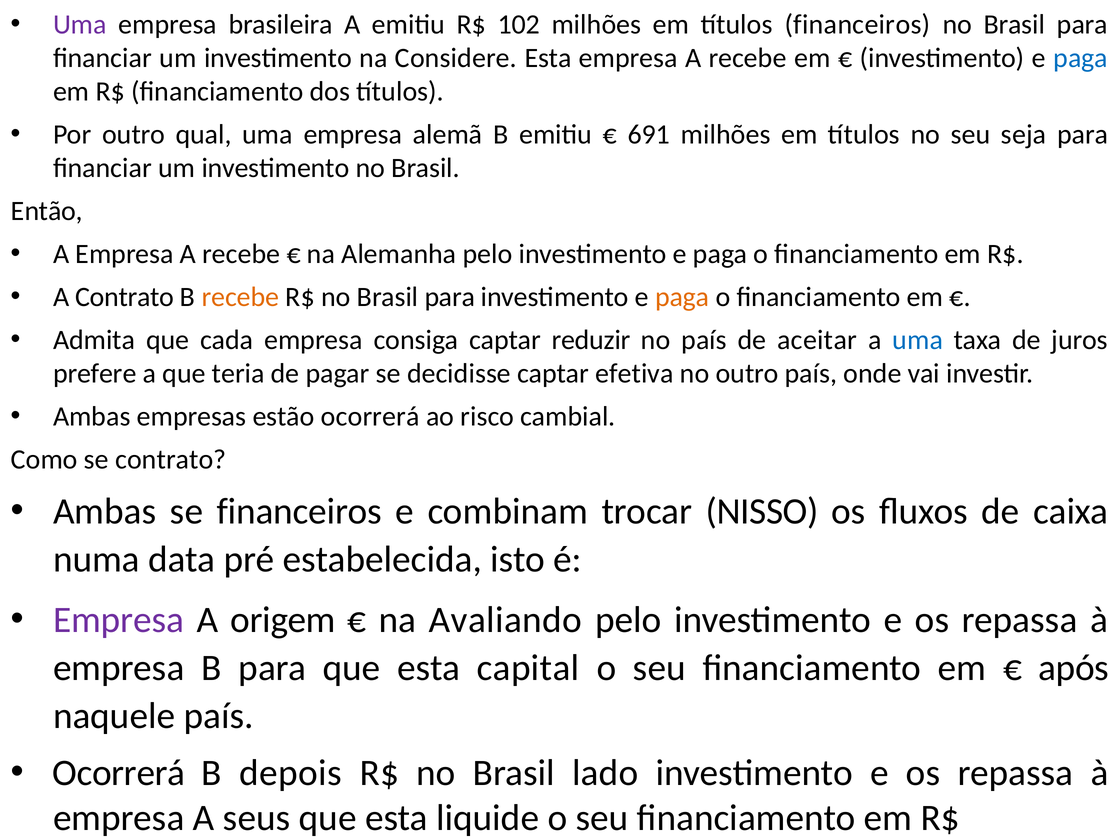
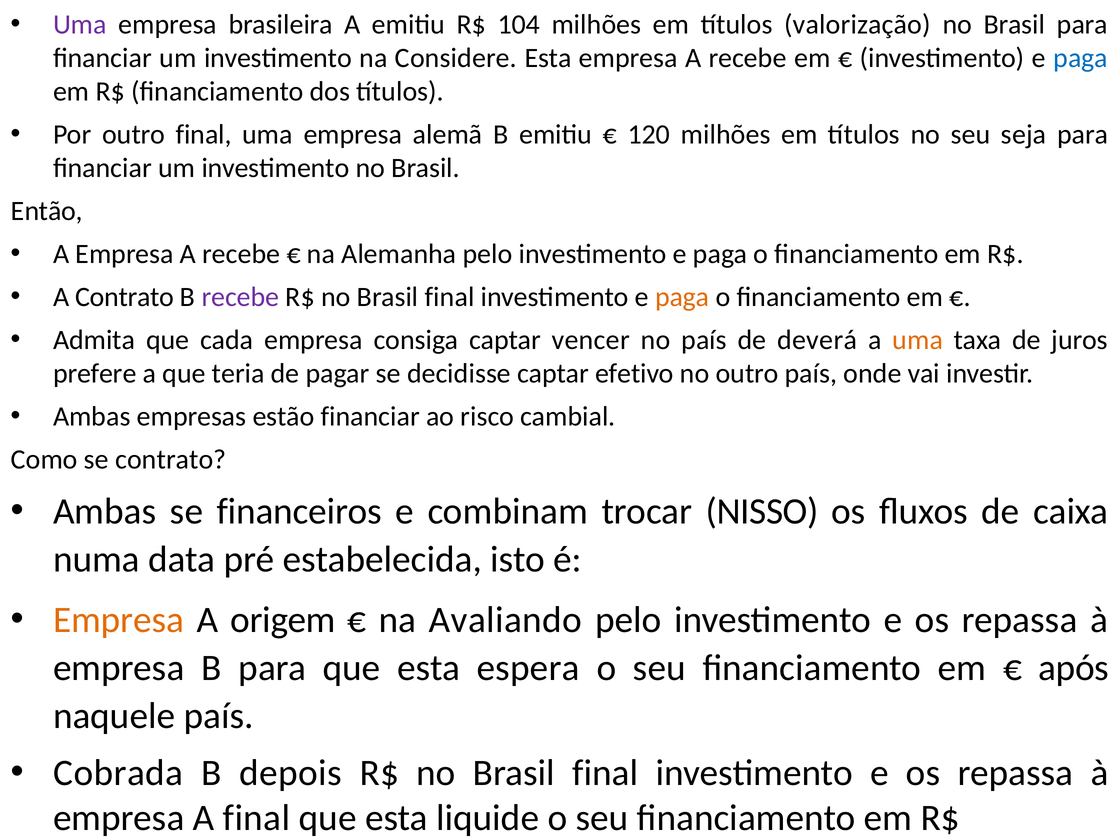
102: 102 -> 104 (519, 24)
títulos financeiros: financeiros -> valorização (857, 24)
outro qual: qual -> final (204, 134)
691: 691 -> 120 (649, 134)
recebe colour: orange -> purple (240, 297)
para: para -> final (450, 297)
reduzir: reduzir -> vencer (591, 340)
aceitar: aceitar -> deverá (817, 340)
uma colour: blue -> orange (918, 340)
efetiva: efetiva -> efetivo (634, 373)
estão ocorrerá: ocorrerá -> financiar (370, 416)
Empresa colour: purple -> orange (119, 620)
capital: capital -> espera (528, 668)
Ocorrerá: Ocorrerá -> Cobrada (118, 773)
lado: lado -> final (605, 773)
A seus: seus -> final (257, 818)
